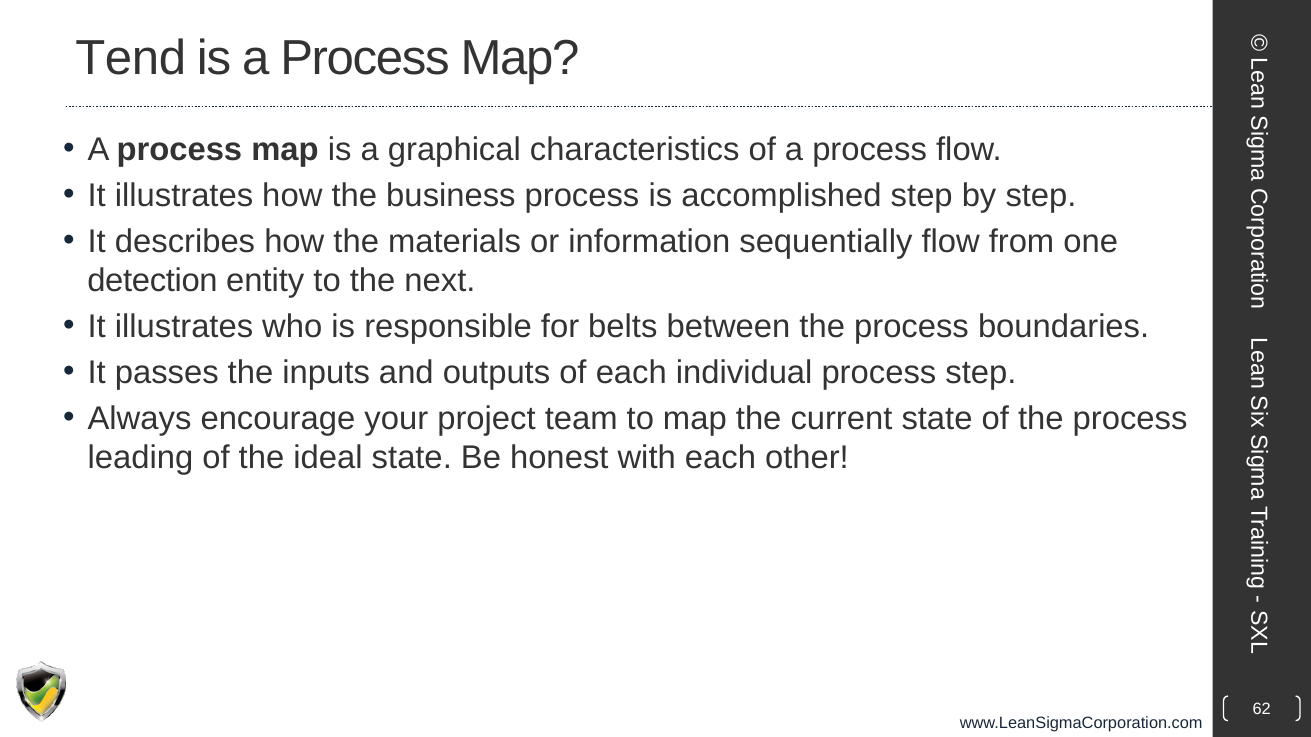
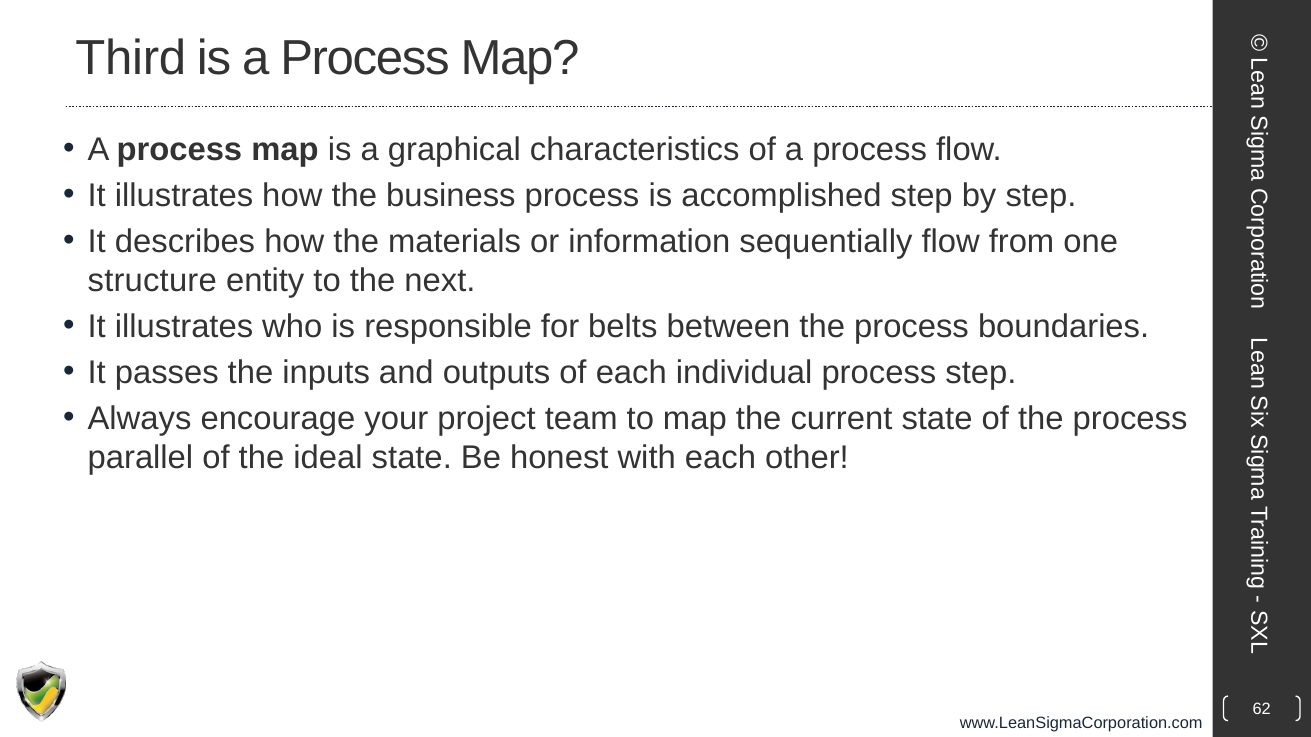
Tend: Tend -> Third (131, 58)
detection: detection -> structure (152, 281)
leading: leading -> parallel (140, 458)
